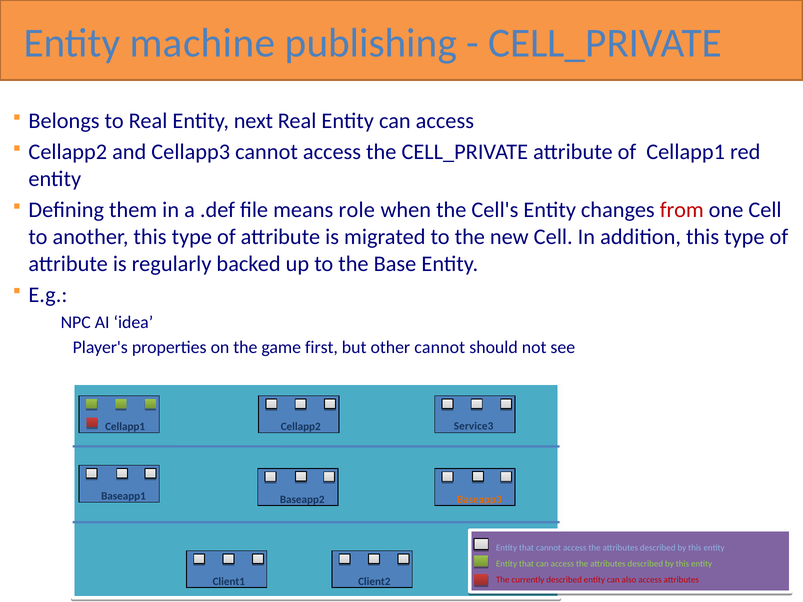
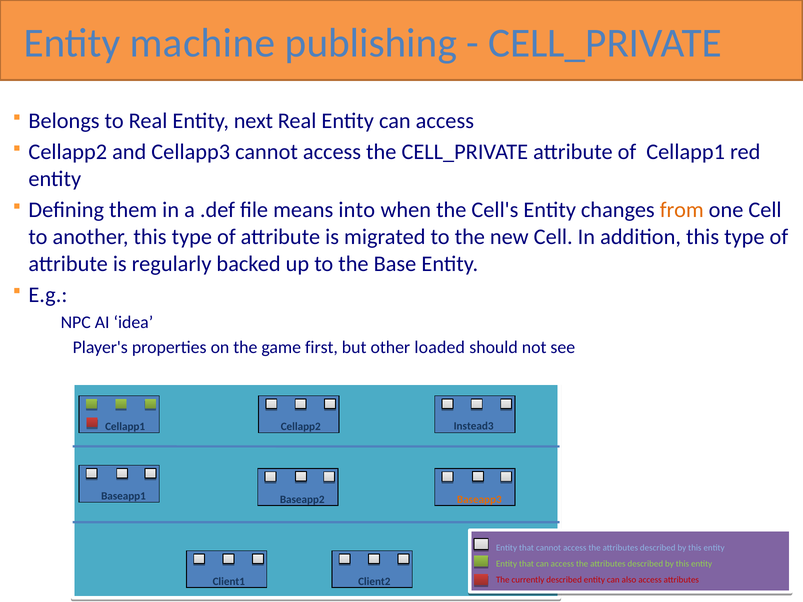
role: role -> into (357, 210)
from colour: red -> orange (682, 210)
other cannot: cannot -> loaded (440, 347)
Service3: Service3 -> Instead3 (474, 426)
